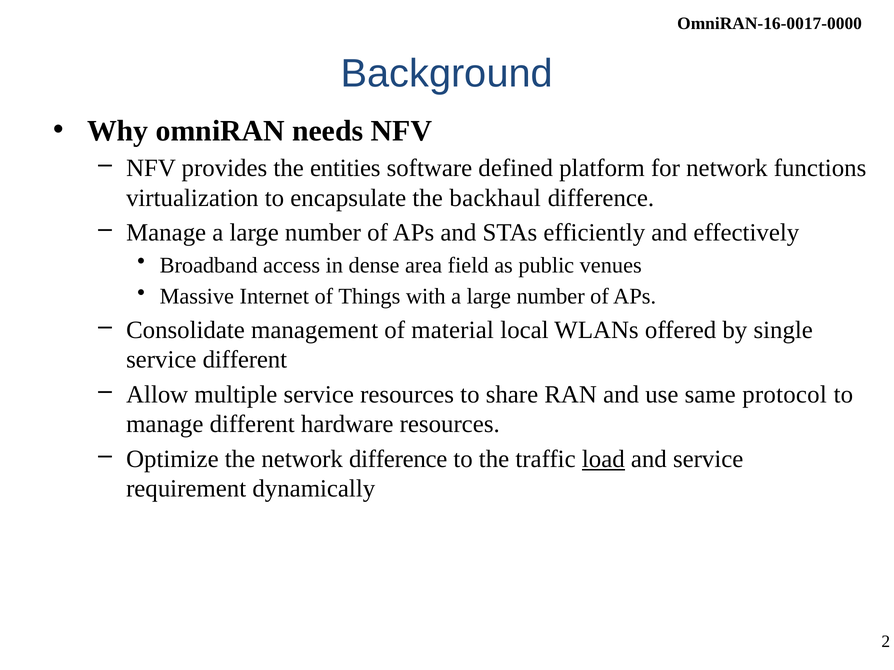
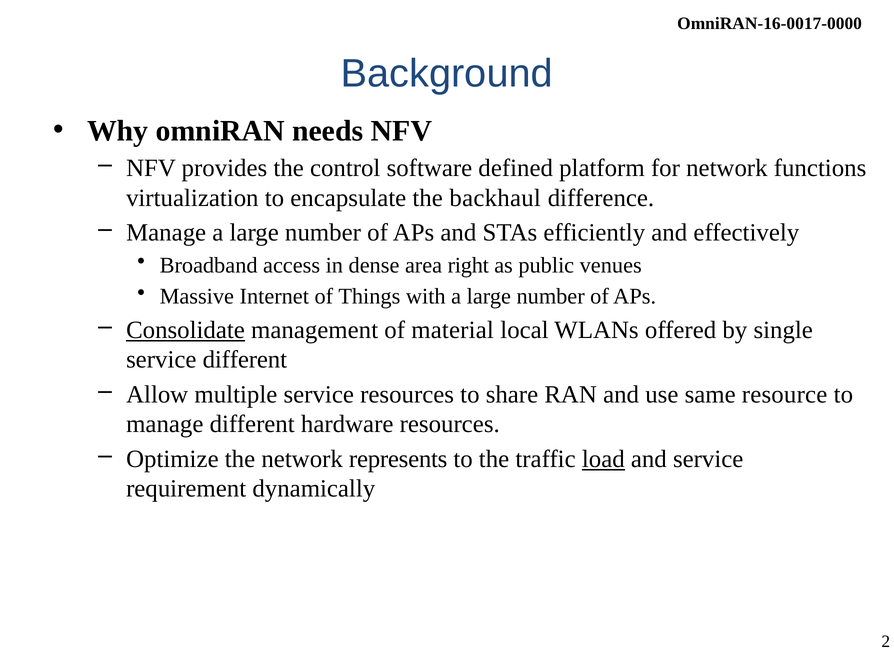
entities: entities -> control (345, 168)
field: field -> right (468, 265)
Consolidate underline: none -> present (185, 330)
protocol: protocol -> resource (785, 395)
network difference: difference -> represents (398, 459)
